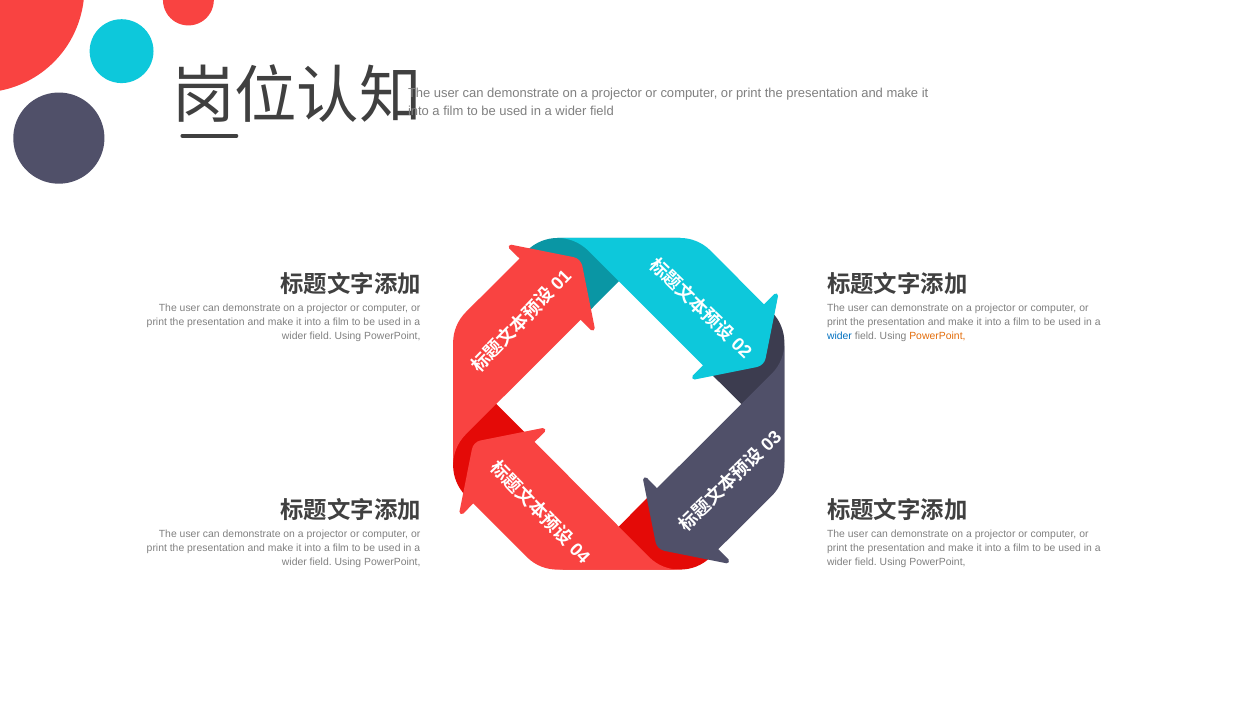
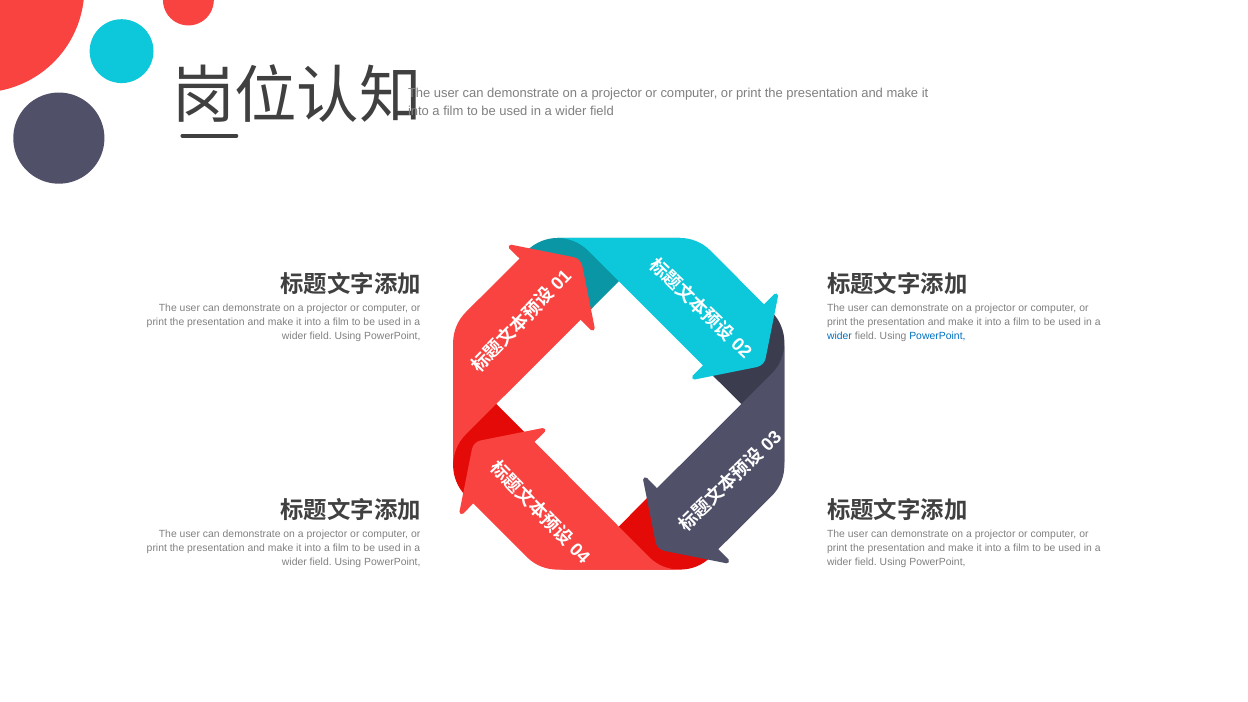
PowerPoint colour: orange -> blue (937, 337)
